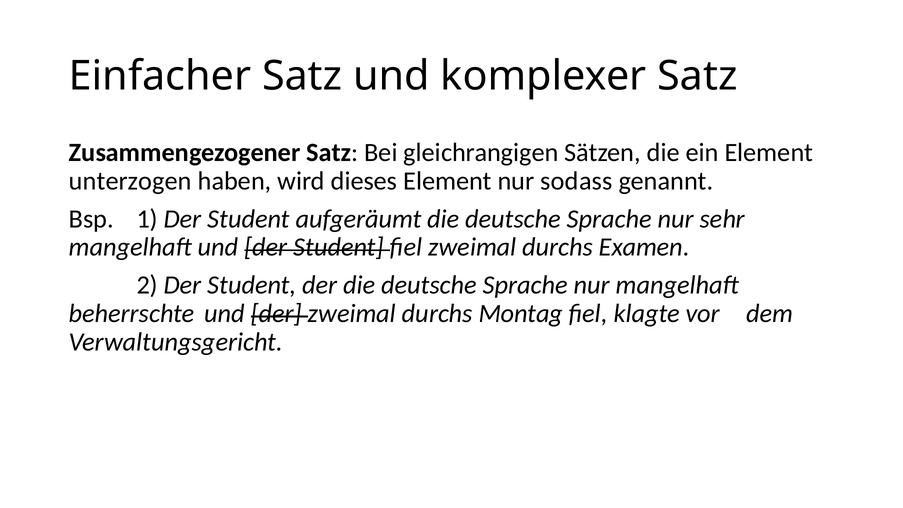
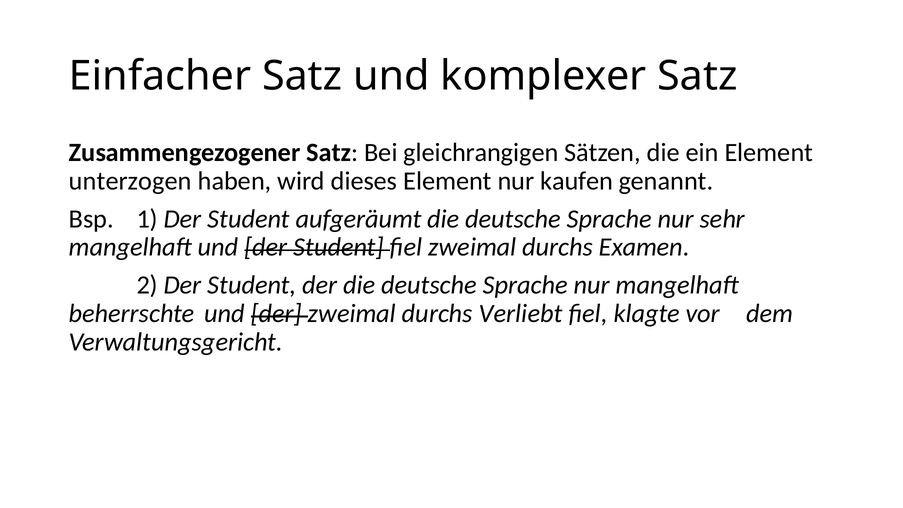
sodass: sodass -> kaufen (577, 181)
Montag: Montag -> Verliebt (521, 313)
